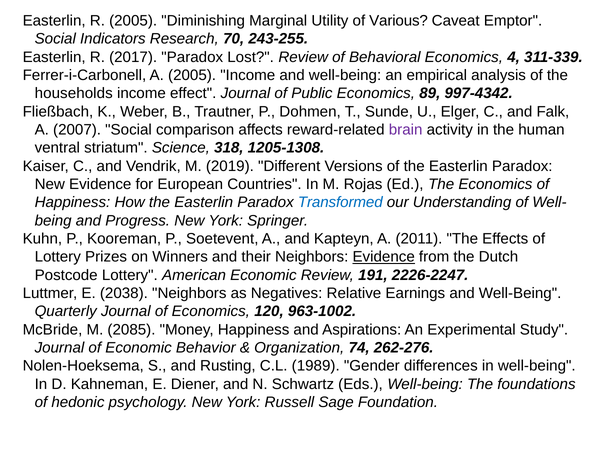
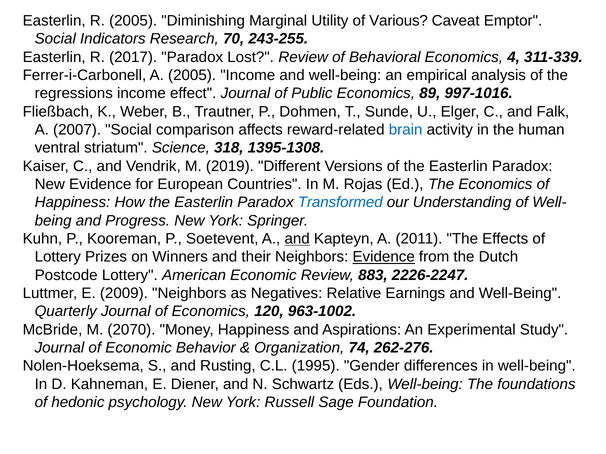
households: households -> regressions (74, 94)
997-4342: 997-4342 -> 997-1016 (479, 94)
brain colour: purple -> blue (406, 130)
1205-1308: 1205-1308 -> 1395-1308 (286, 148)
and underline: none -> present (297, 239)
191: 191 -> 883 (373, 275)
2038: 2038 -> 2009 (124, 294)
2085: 2085 -> 2070 (131, 330)
1989: 1989 -> 1995 (316, 366)
